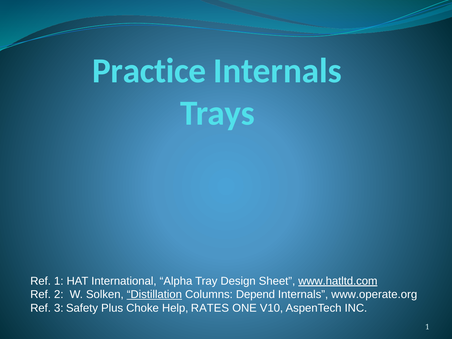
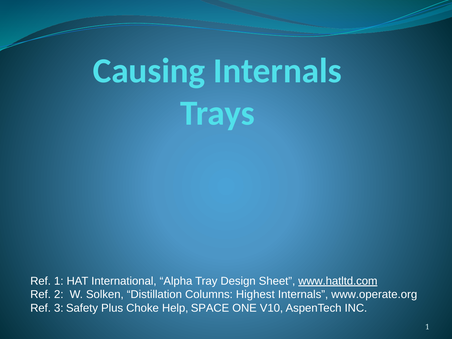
Practice: Practice -> Causing (149, 71)
Distillation underline: present -> none (154, 295)
Depend: Depend -> Highest (255, 295)
RATES: RATES -> SPACE (210, 308)
